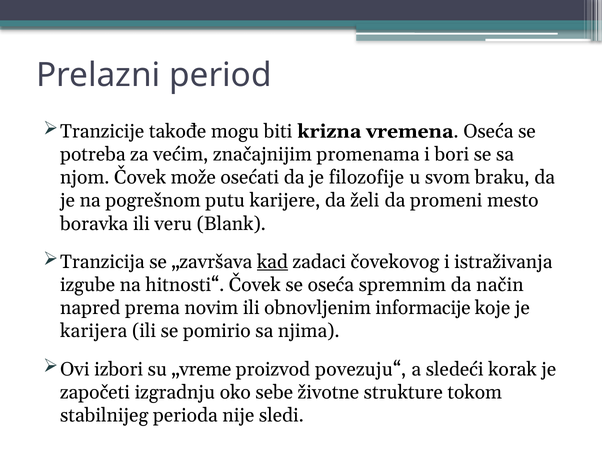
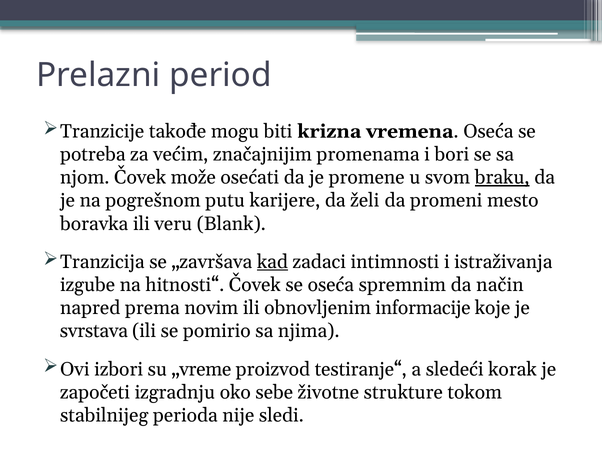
filozofije: filozofije -> promene (367, 177)
braku underline: none -> present (502, 177)
čovekovog: čovekovog -> intimnosti (395, 262)
karijera: karijera -> svrstava (94, 331)
povezuju“: povezuju“ -> testiranje“ (361, 369)
